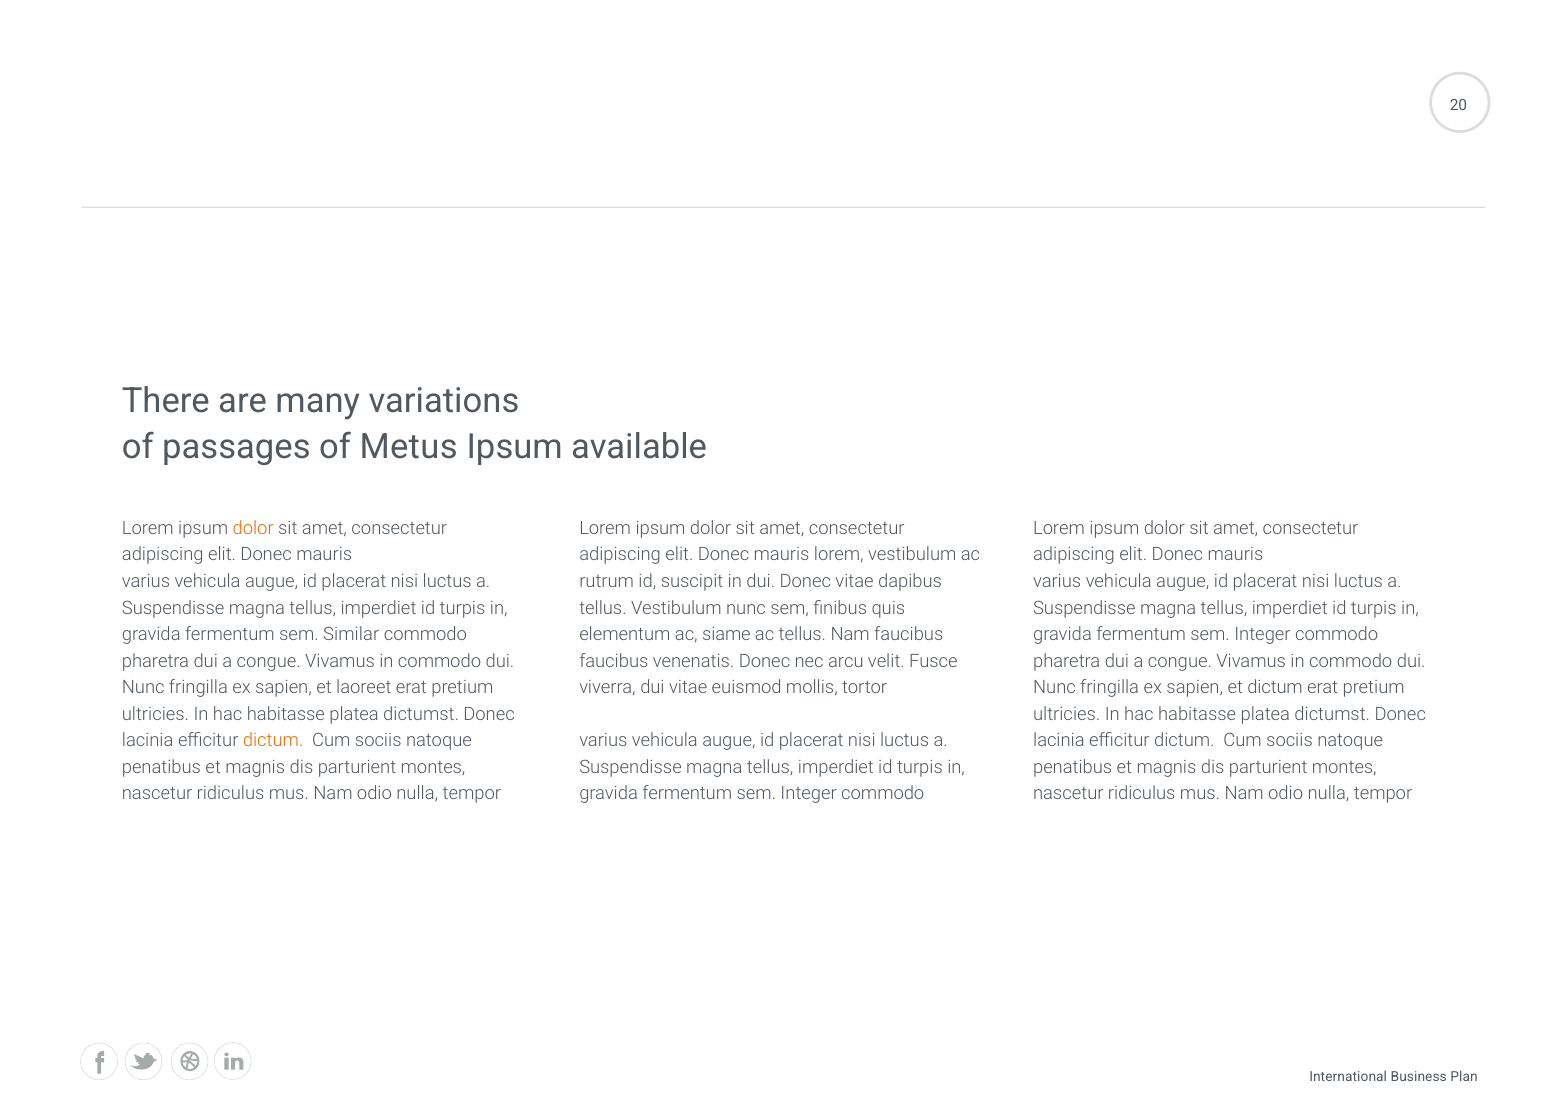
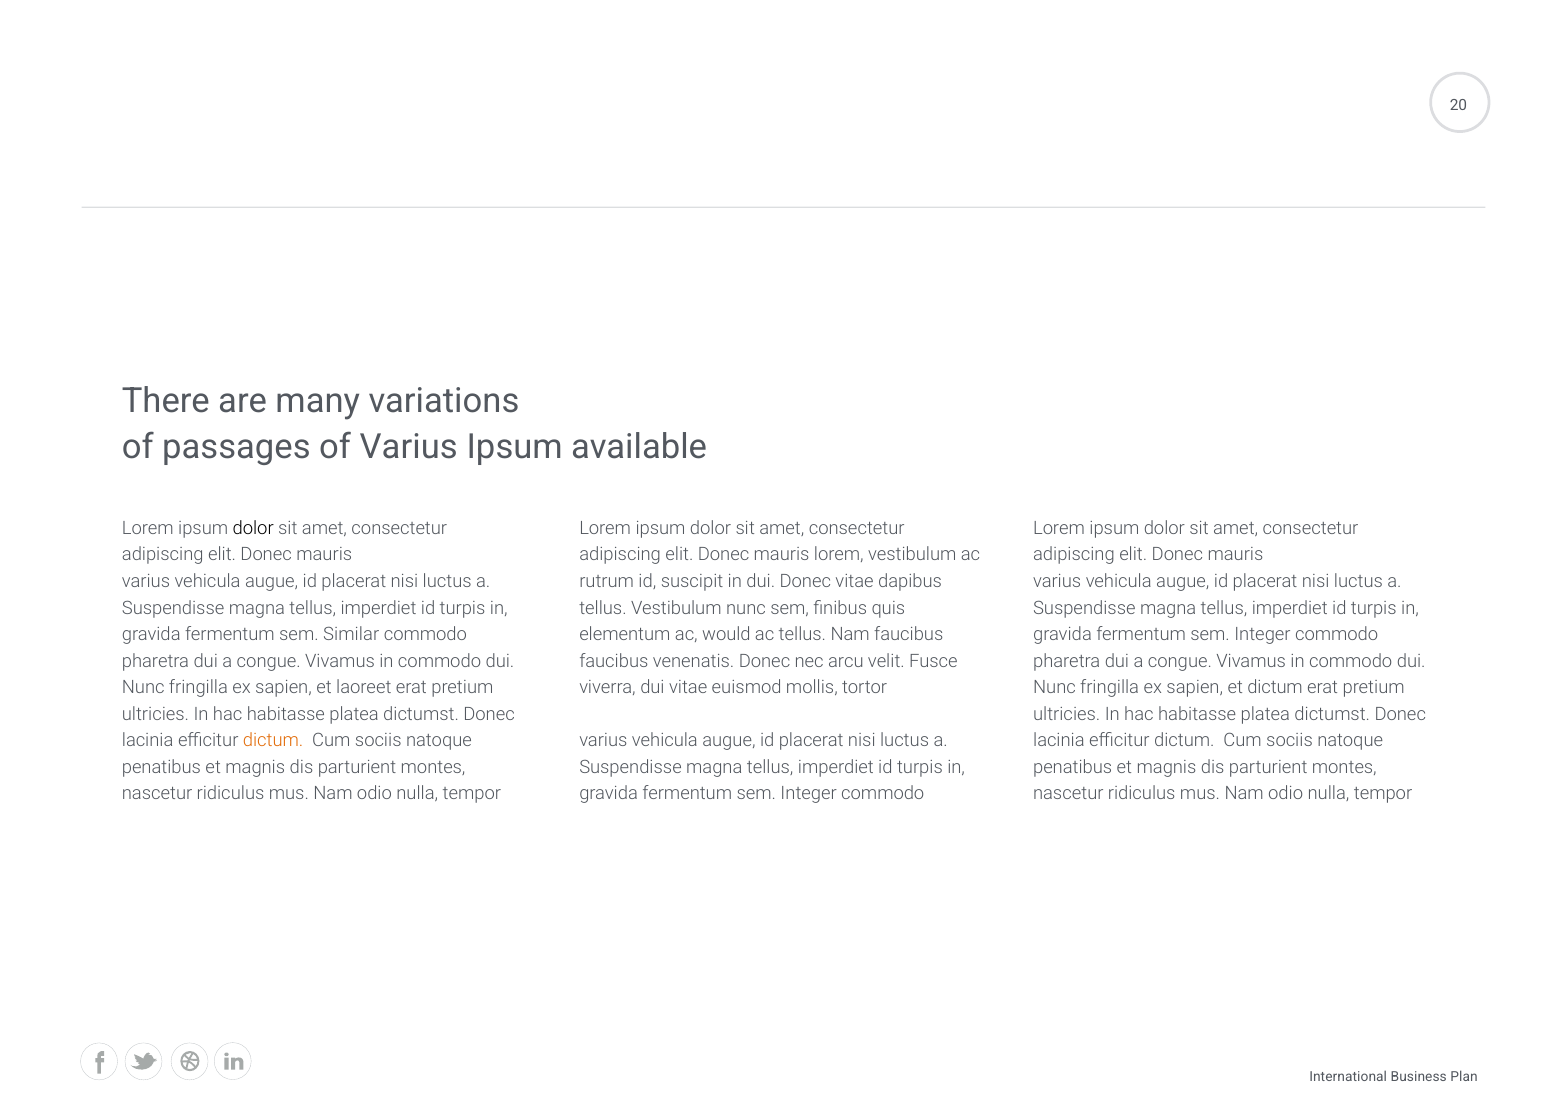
of Metus: Metus -> Varius (409, 447)
dolor colour: orange -> black (253, 528)
siame: siame -> would (726, 634)
